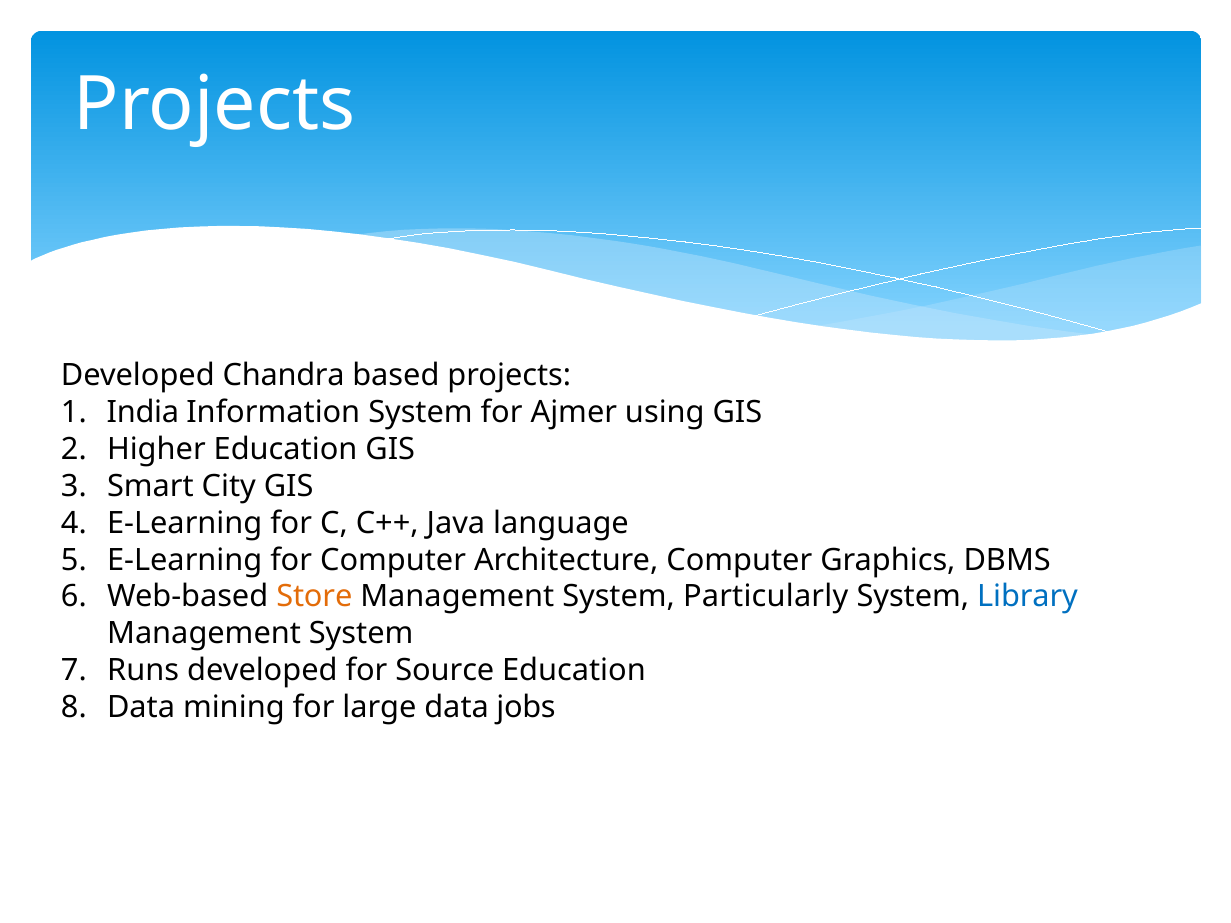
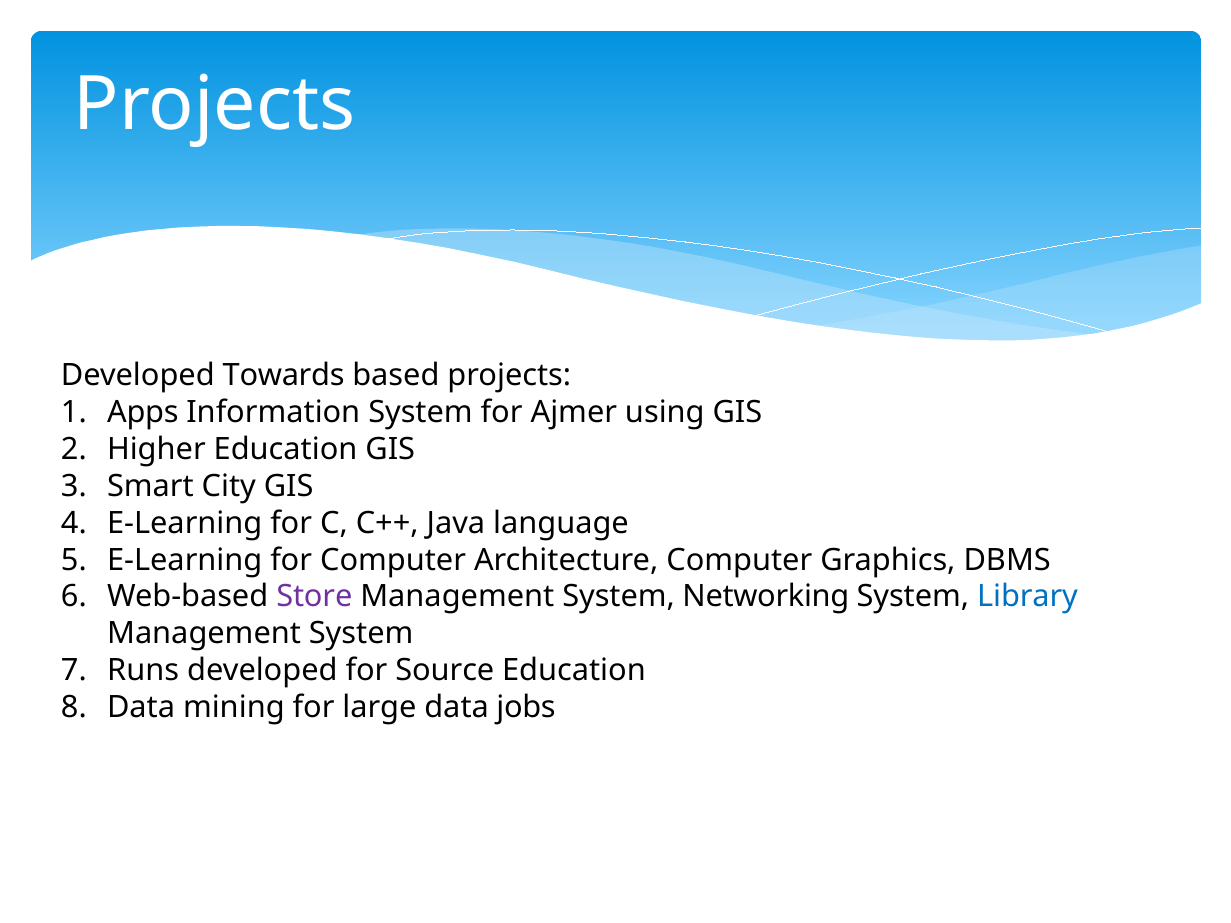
Chandra: Chandra -> Towards (284, 375)
India: India -> Apps (143, 412)
Store colour: orange -> purple (314, 597)
Particularly: Particularly -> Networking (766, 597)
